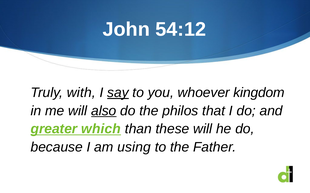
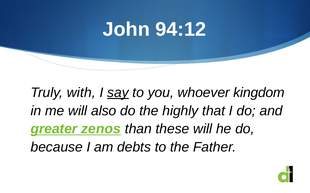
54:12: 54:12 -> 94:12 (181, 30)
also underline: present -> none (104, 111)
philos: philos -> highly (180, 111)
which: which -> zenos (101, 129)
using: using -> debts (134, 148)
